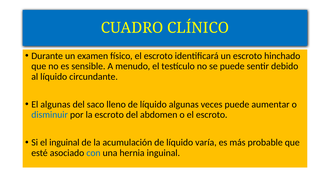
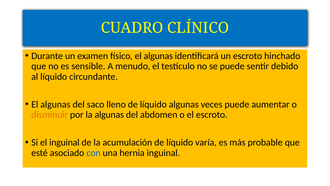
físico el escroto: escroto -> algunas (158, 56)
disminuir colour: blue -> orange (50, 115)
la escroto: escroto -> algunas (109, 115)
